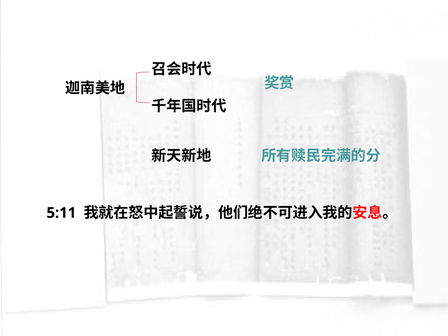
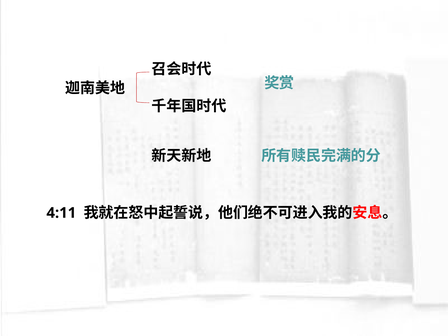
5:11: 5:11 -> 4:11 (61, 213)
